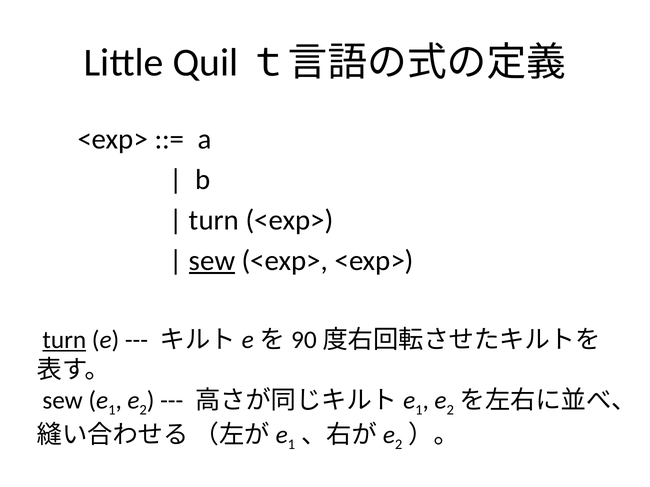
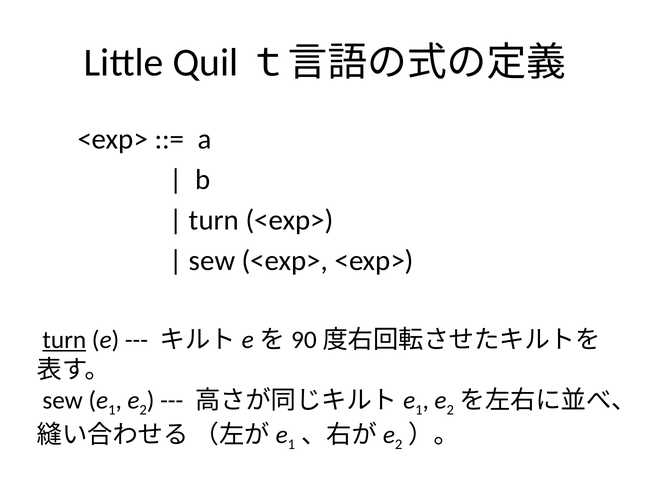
sew underline: present -> none (212, 261)
